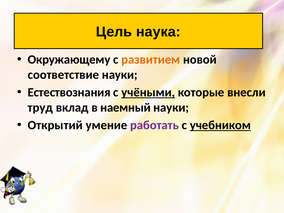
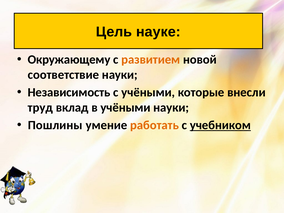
наука: наука -> науке (158, 32)
Естествознания: Естествознания -> Независимость (69, 92)
учёными underline: present -> none (148, 92)
в наемный: наемный -> учёными (125, 108)
Открытий: Открытий -> Пошлины (55, 125)
работать colour: purple -> orange (155, 125)
